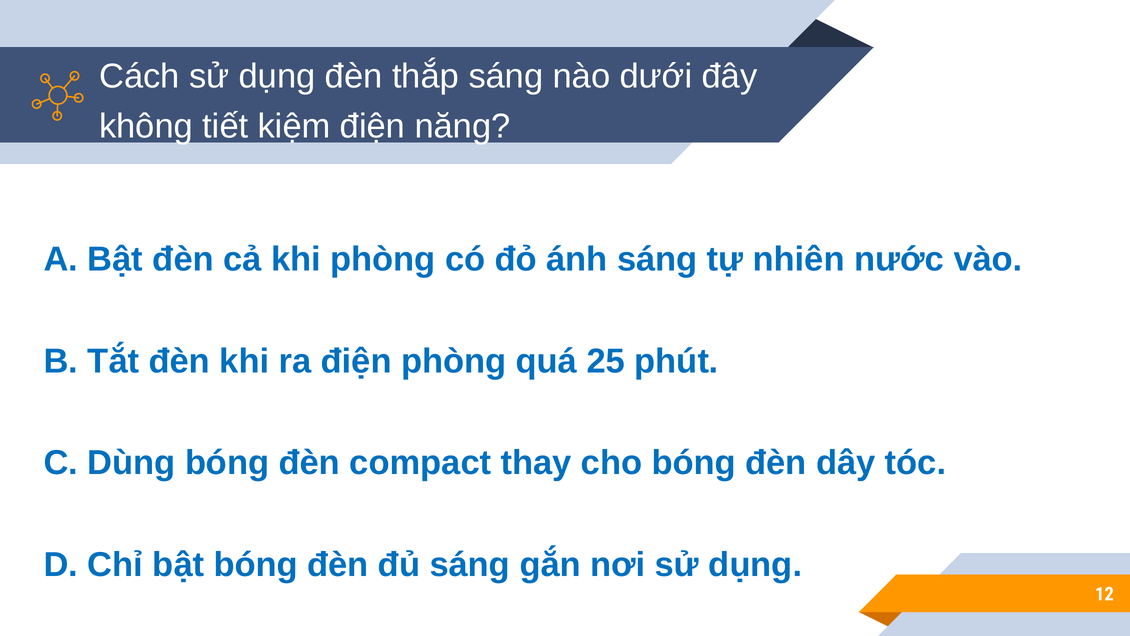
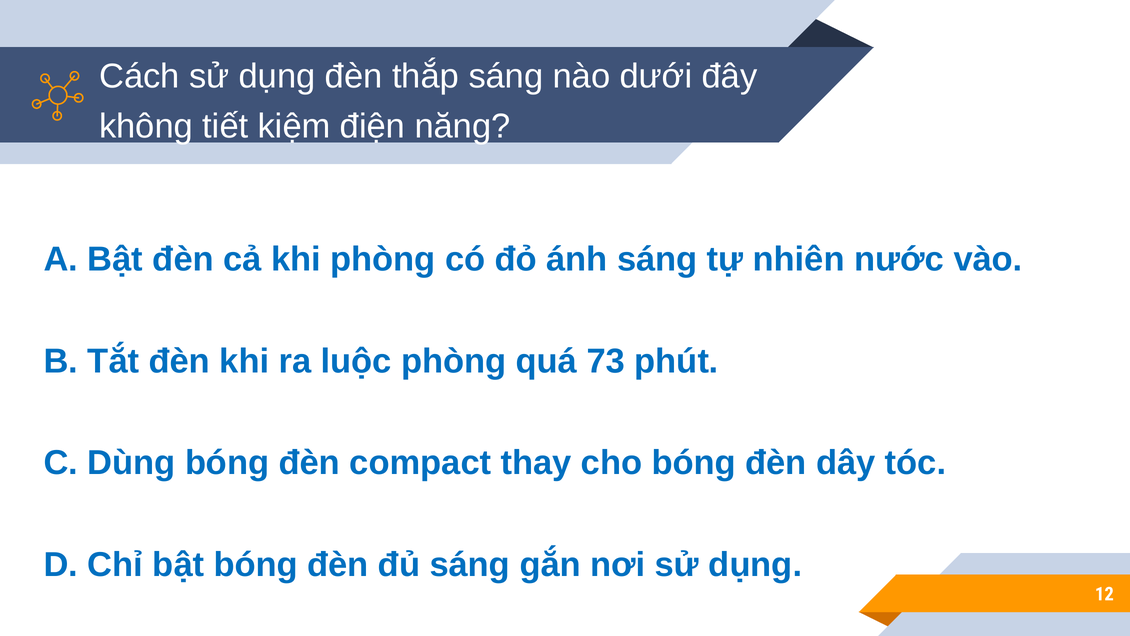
ra điện: điện -> luộc (356, 361)
25: 25 -> 73 (606, 361)
